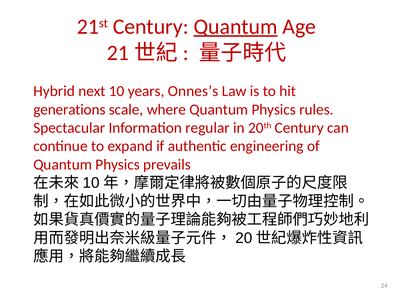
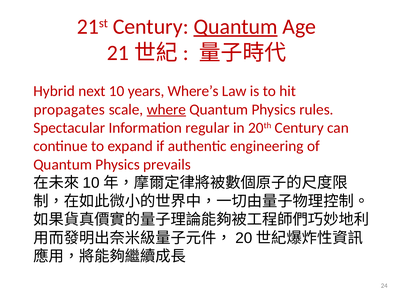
Onnes’s: Onnes’s -> Where’s (193, 91)
generations: generations -> propagates (69, 109)
where underline: none -> present (166, 109)
